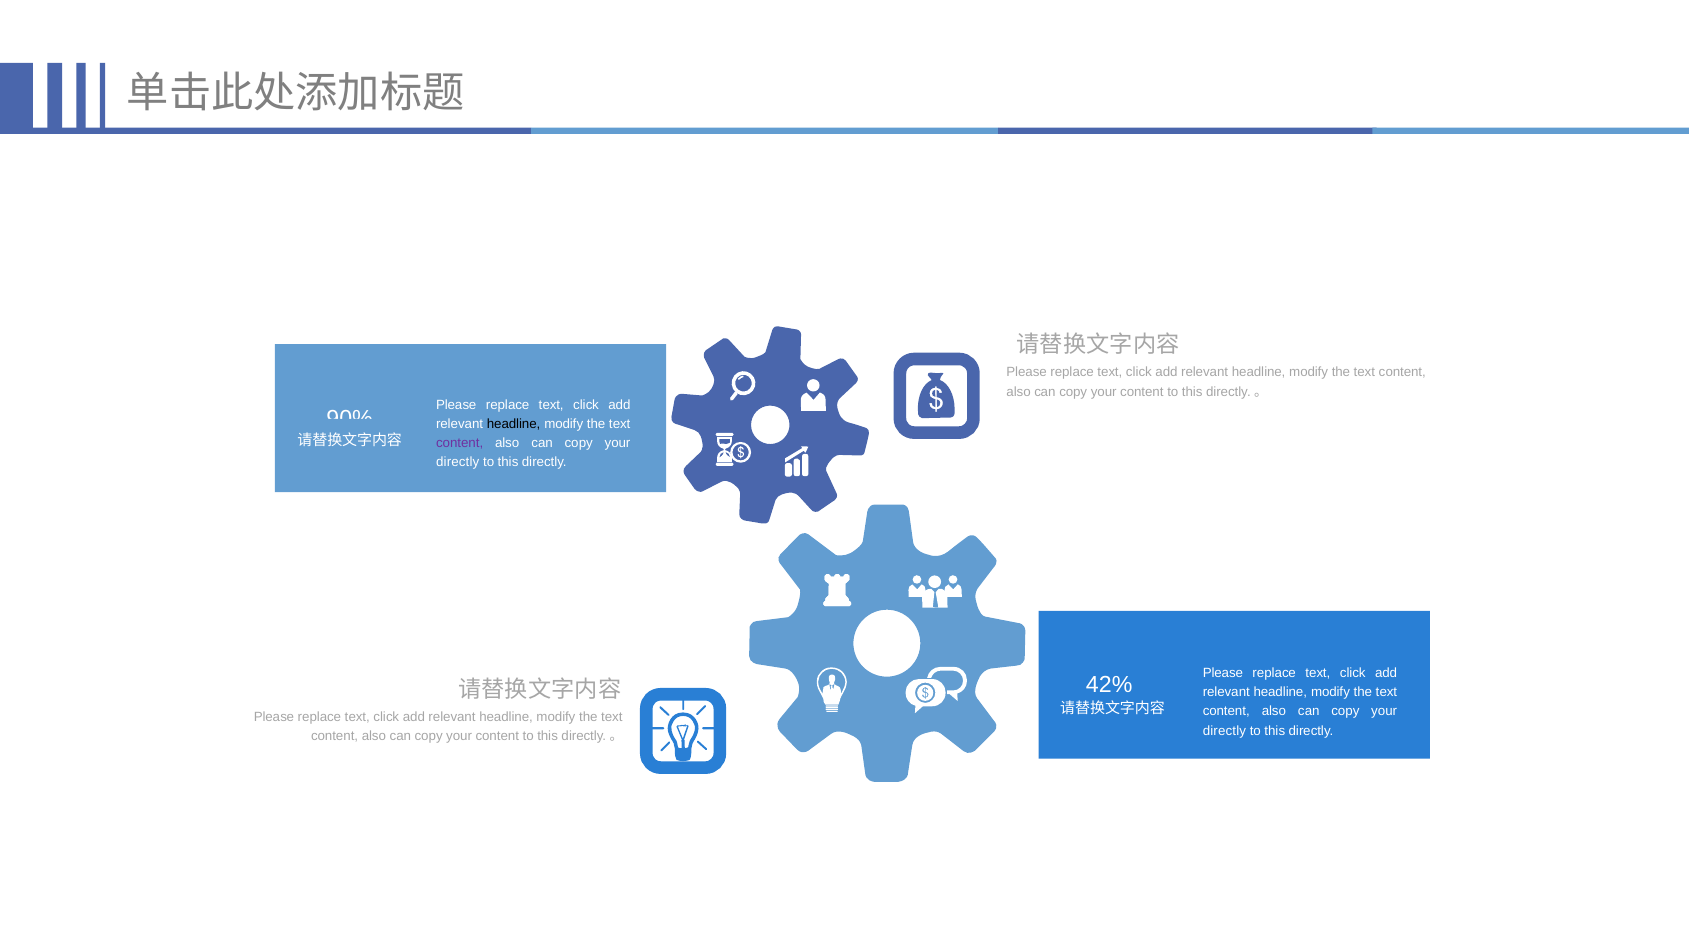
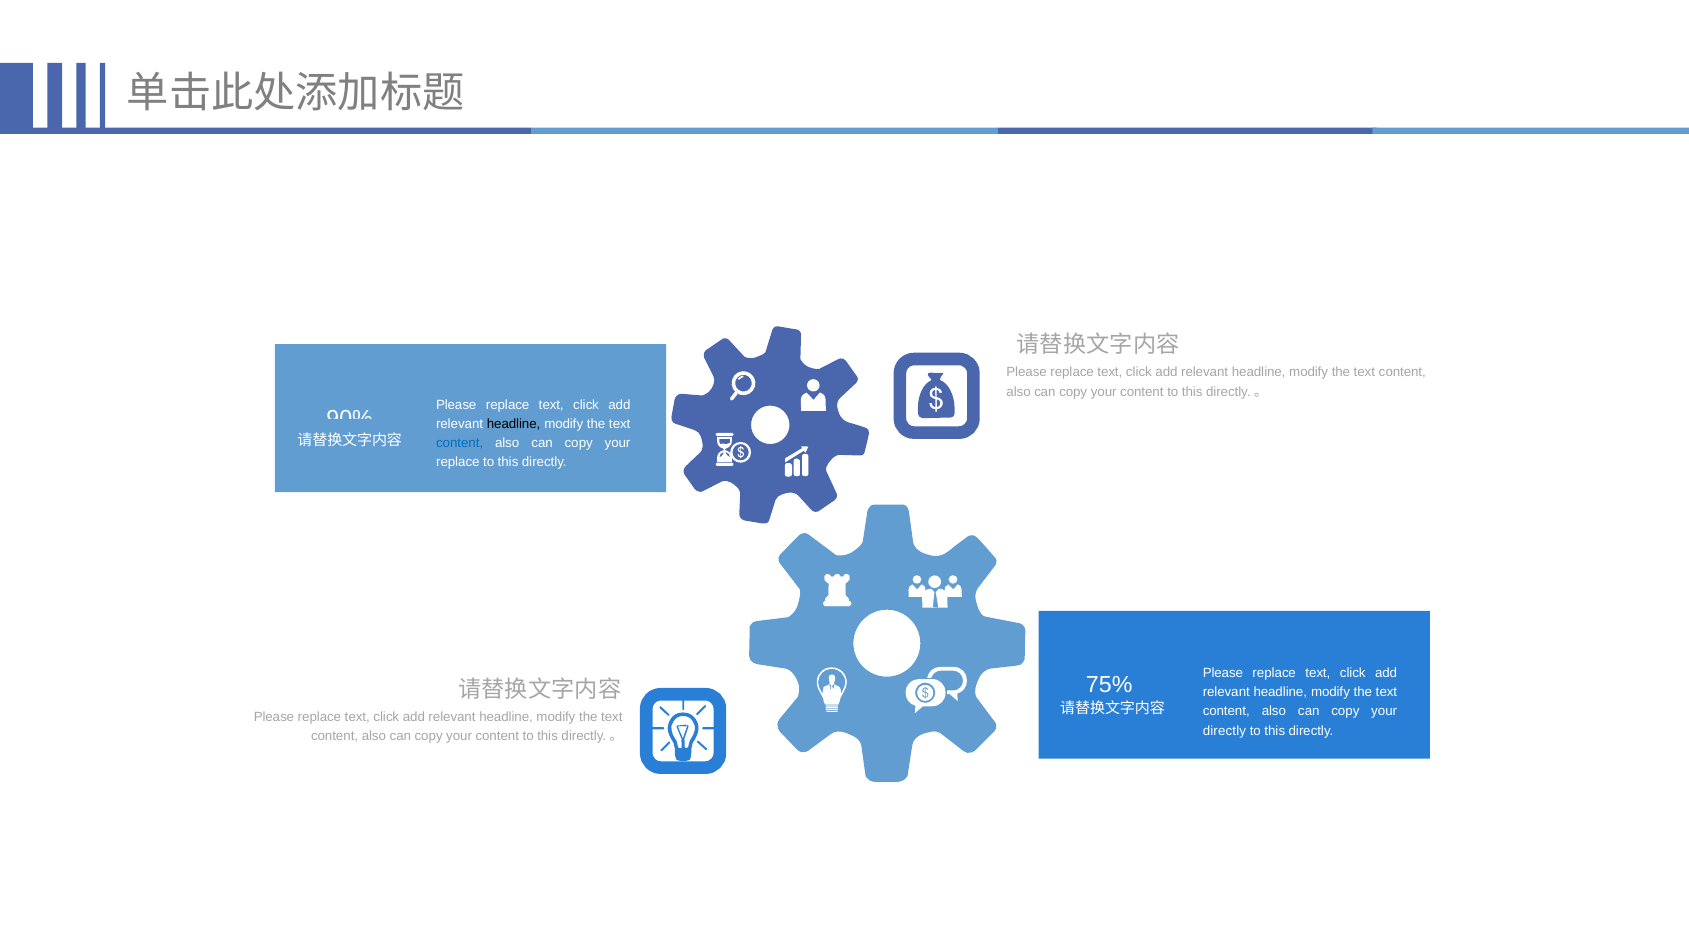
content colour: purple -> blue (460, 443)
directly: directly -> replace (458, 462)
42%: 42% -> 75% (1109, 685)
